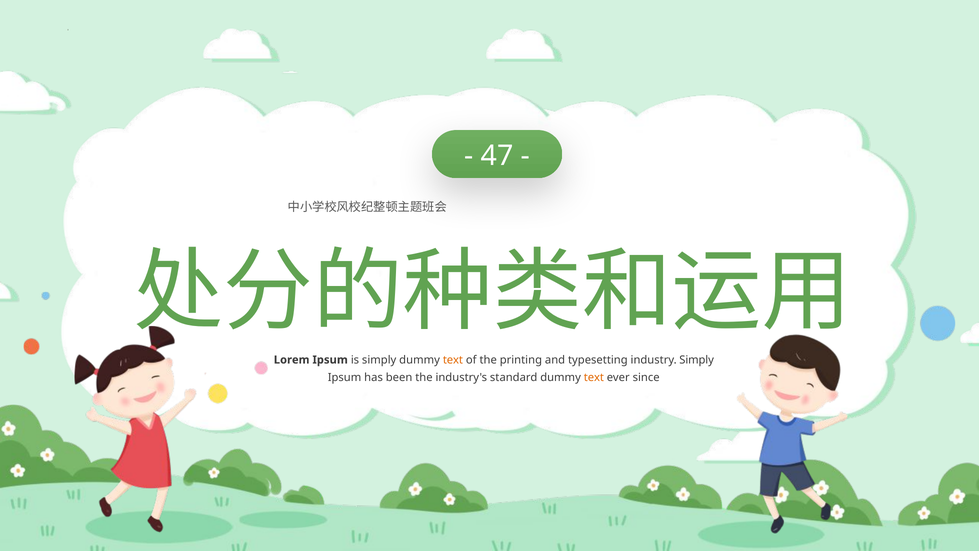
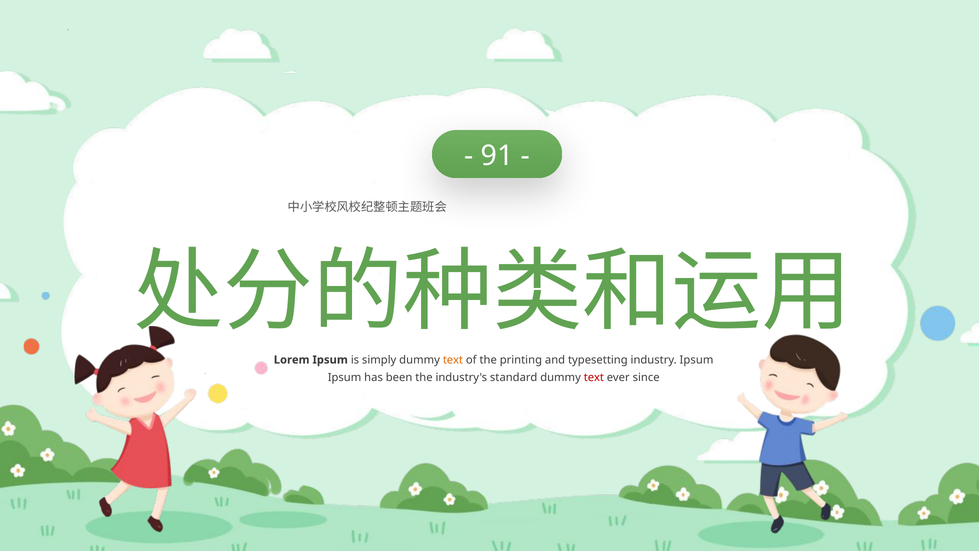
47: 47 -> 91 (497, 156)
industry Simply: Simply -> Ipsum (697, 360)
text colour: orange -> red (594, 377)
